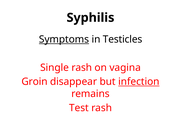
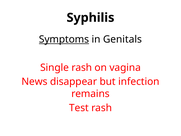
Testicles: Testicles -> Genitals (122, 39)
Groin: Groin -> News (34, 82)
infection underline: present -> none (139, 82)
